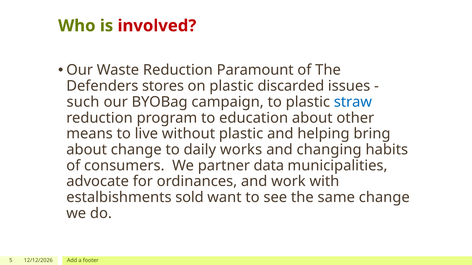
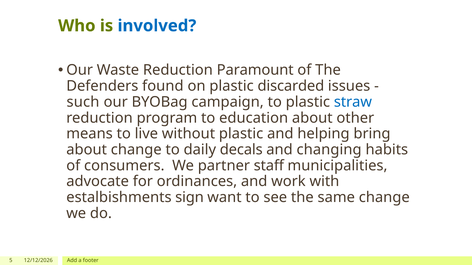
involved colour: red -> blue (157, 26)
stores: stores -> found (163, 86)
works: works -> decals (241, 150)
data: data -> staff (269, 166)
sold: sold -> sign (190, 198)
